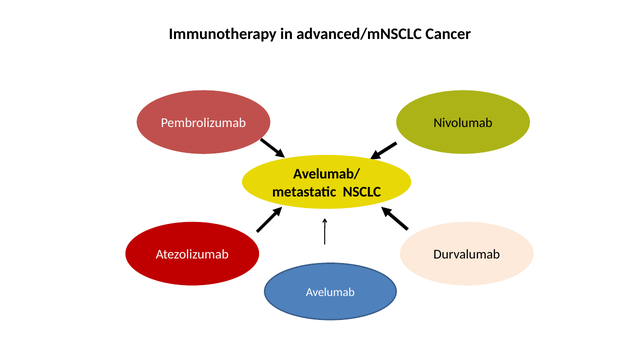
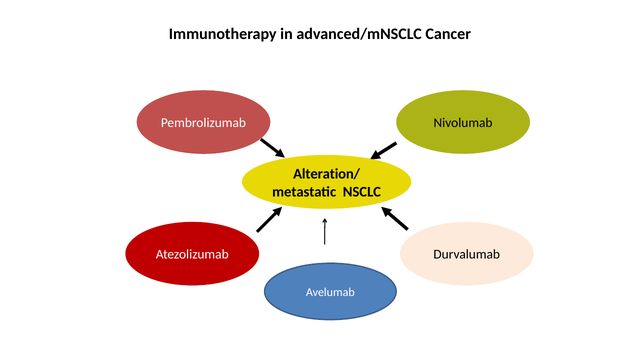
Avelumab/: Avelumab/ -> Alteration/ (327, 174)
